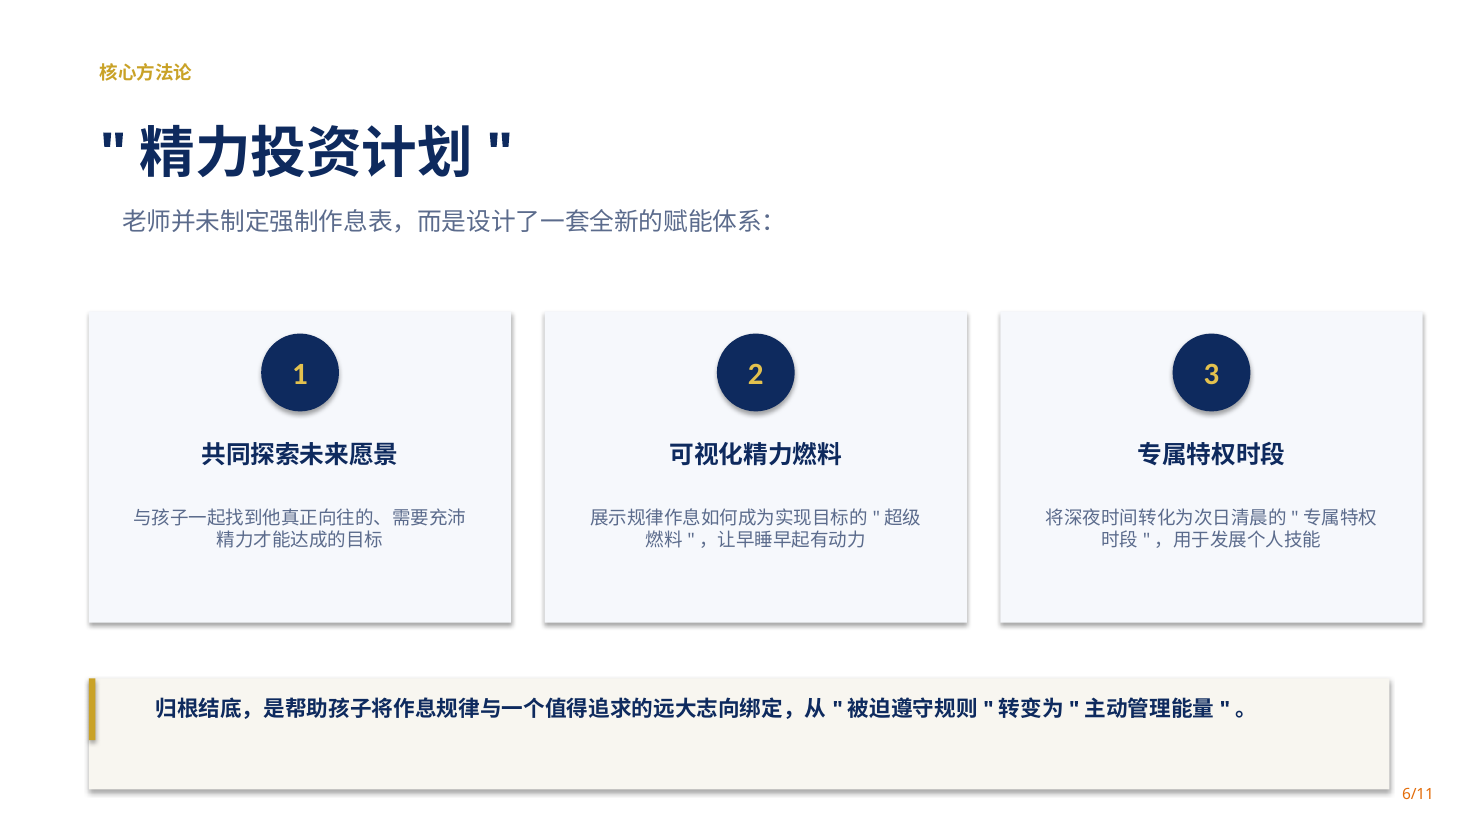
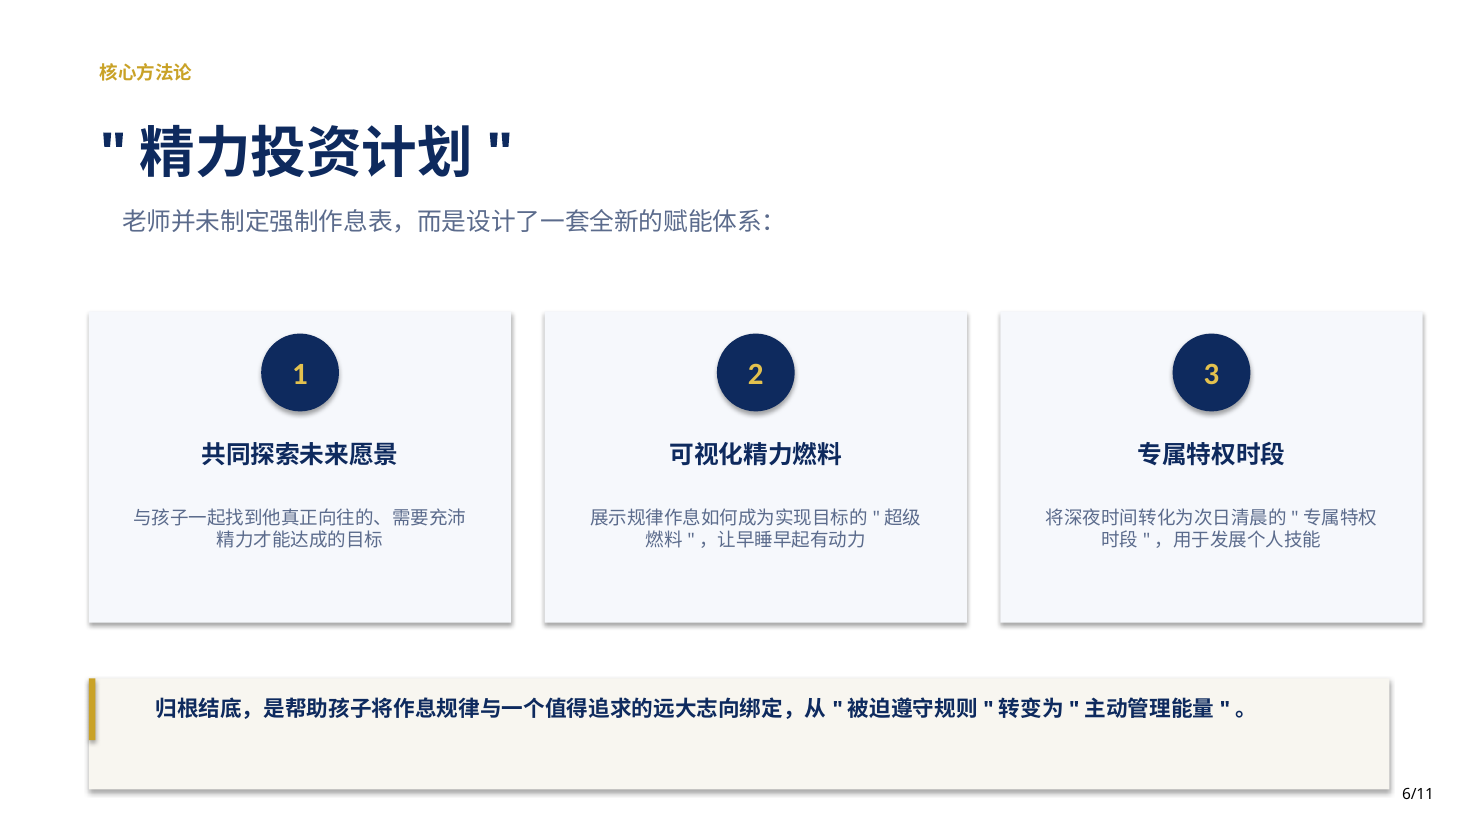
6/11 colour: orange -> black (1418, 794)
